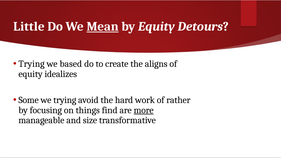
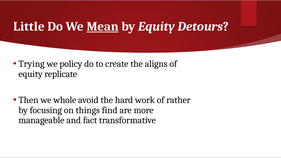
based: based -> policy (71, 64)
idealizes: idealizes -> replicate (61, 74)
Some: Some -> Then (28, 100)
we trying: trying -> whole (65, 100)
more underline: present -> none (144, 110)
size: size -> fact (90, 120)
